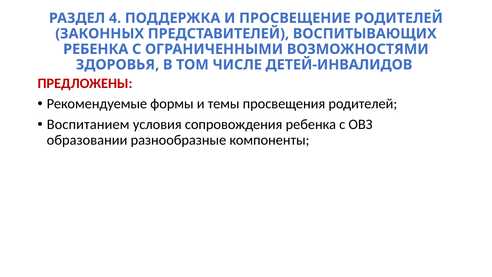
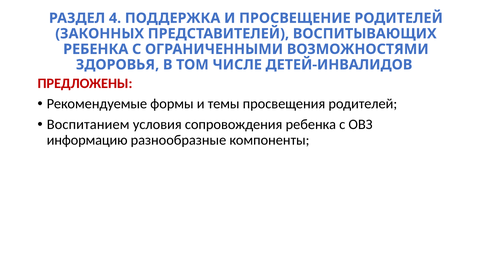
образовании: образовании -> информацию (87, 140)
